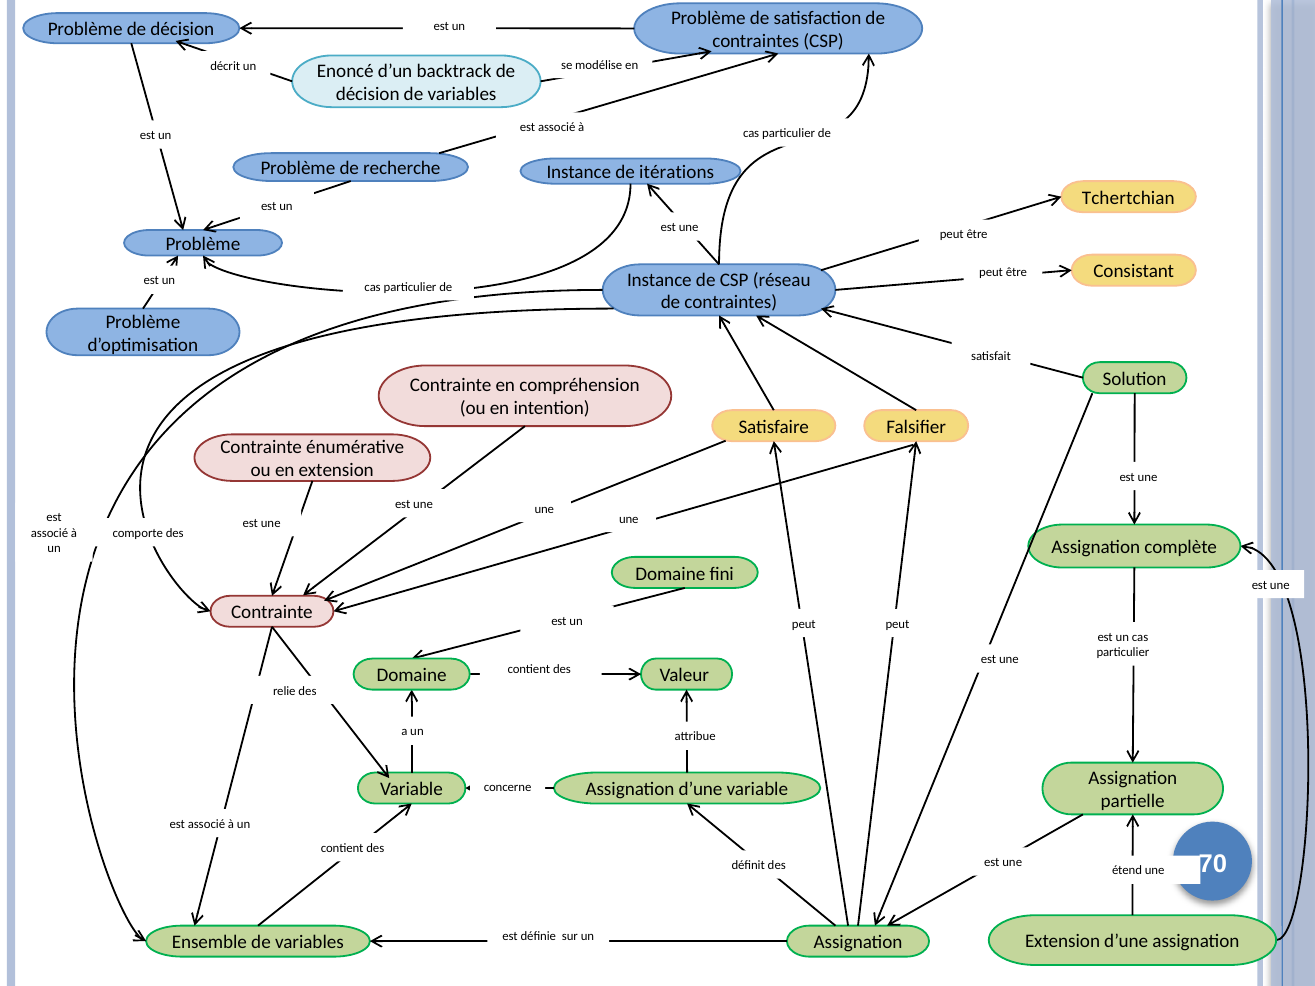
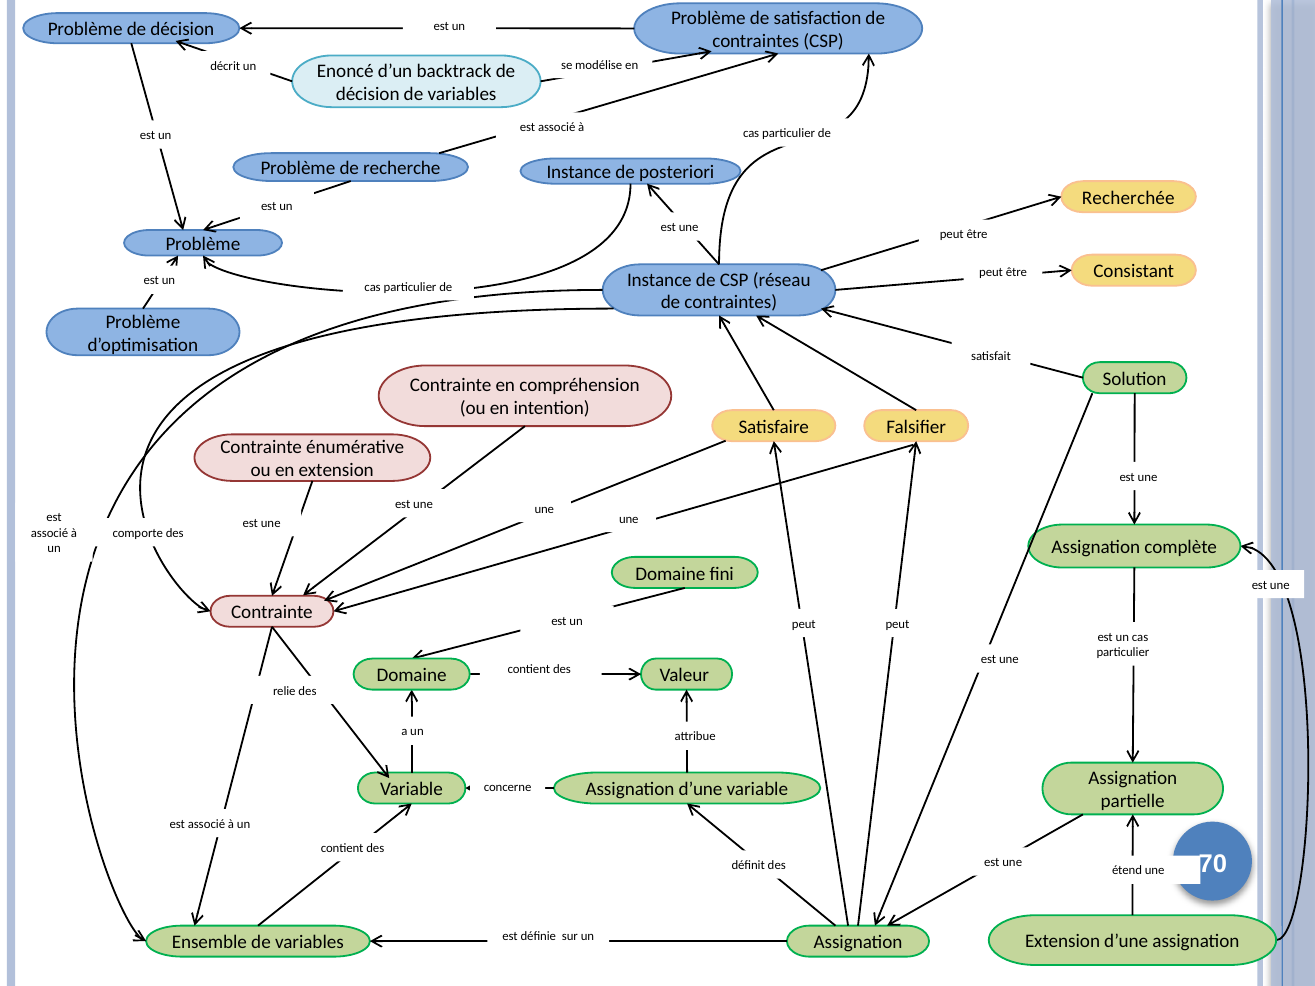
itérations: itérations -> posteriori (677, 172)
Tchertchian: Tchertchian -> Recherchée (1128, 198)
